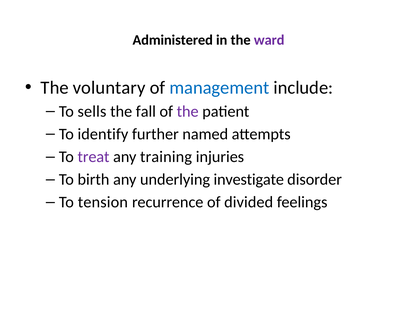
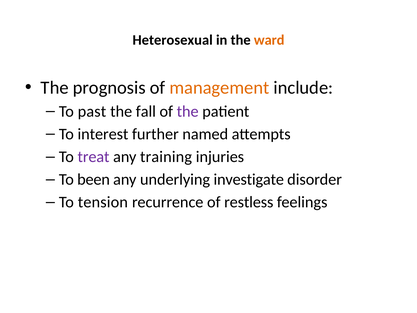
Administered: Administered -> Heterosexual (173, 40)
ward colour: purple -> orange (269, 40)
voluntary: voluntary -> prognosis (109, 87)
management colour: blue -> orange (219, 87)
sells: sells -> past (92, 111)
identify: identify -> interest (103, 134)
birth: birth -> been (94, 179)
divided: divided -> restless (249, 202)
